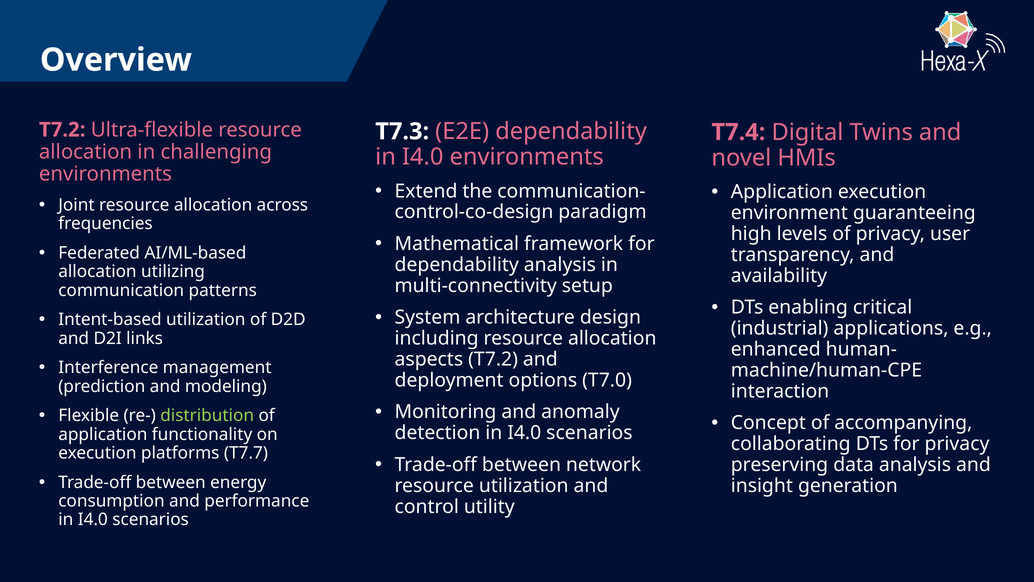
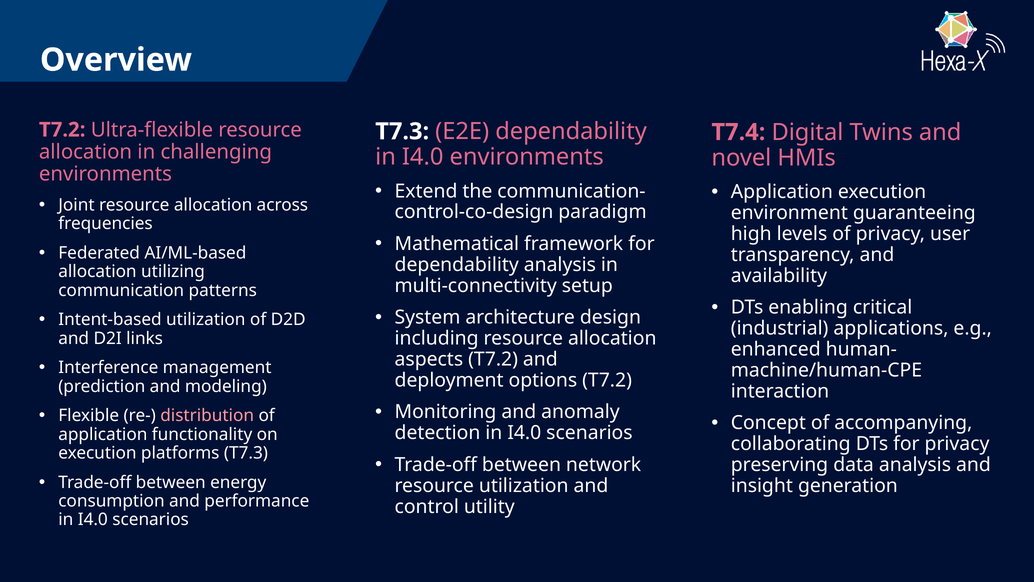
options T7.0: T7.0 -> T7.2 (607, 380)
distribution colour: light green -> pink (207, 415)
platforms T7.7: T7.7 -> T7.3 (246, 453)
